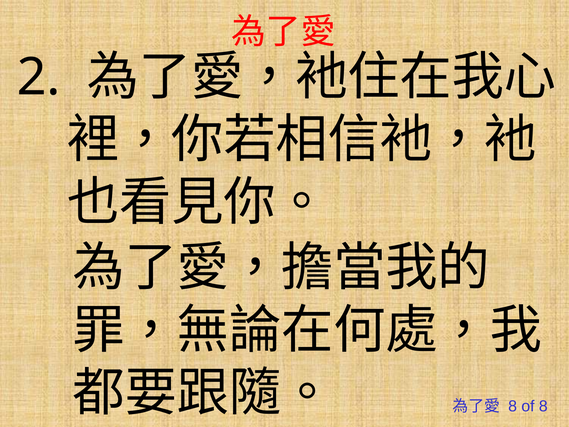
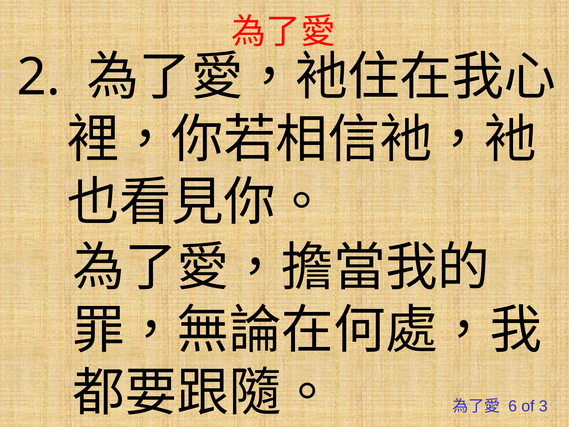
8: 8 -> 6 (513, 406)
of 8: 8 -> 3 (543, 406)
